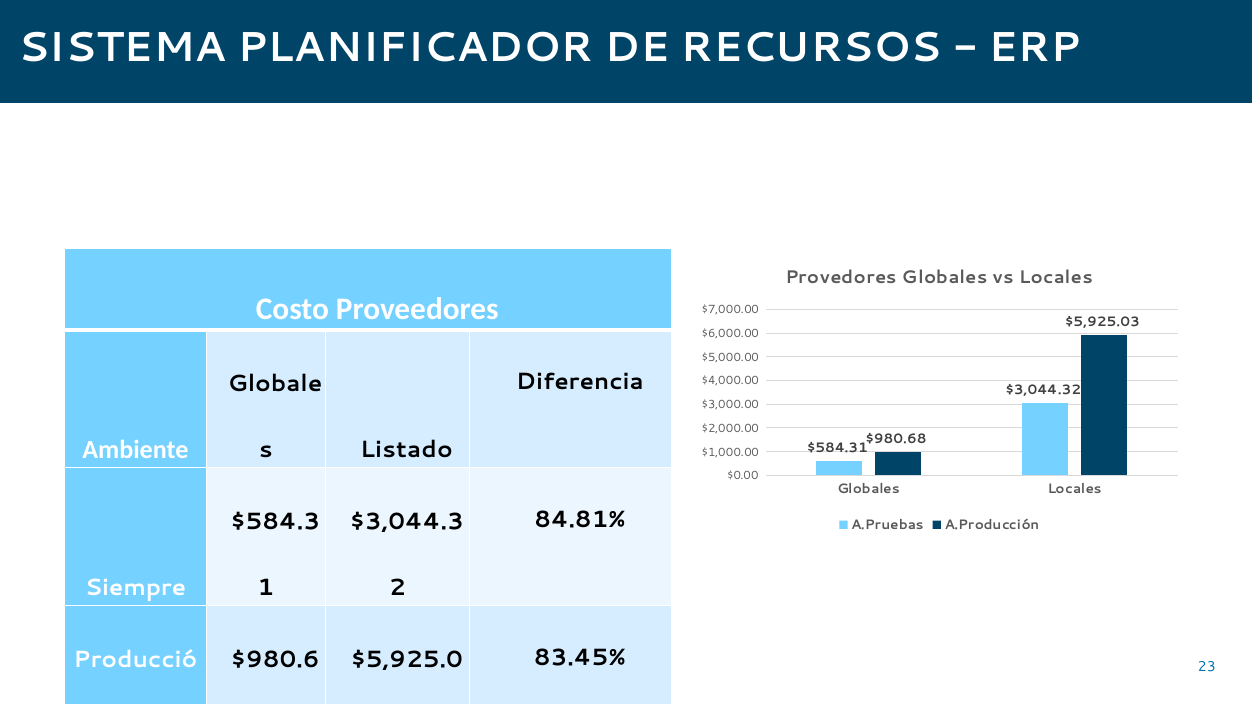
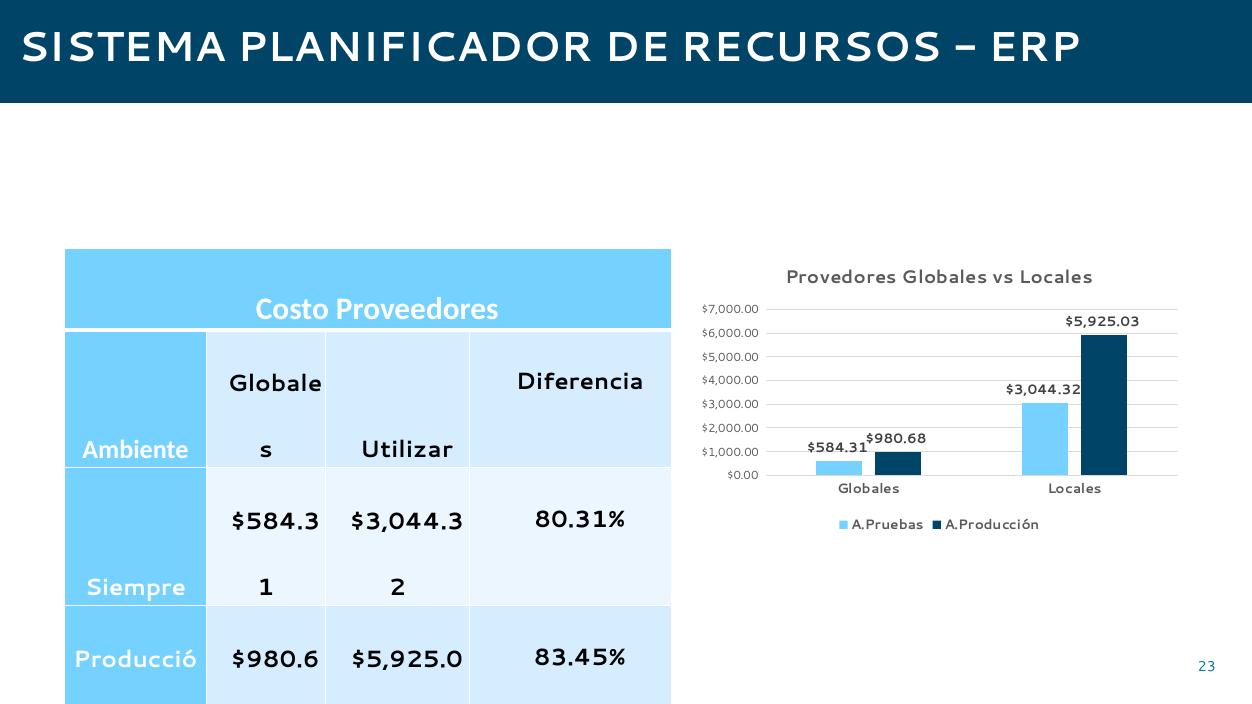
Listado: Listado -> Utilizar (407, 450)
84.81%: 84.81% -> 80.31% (580, 520)
